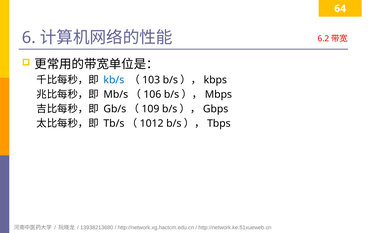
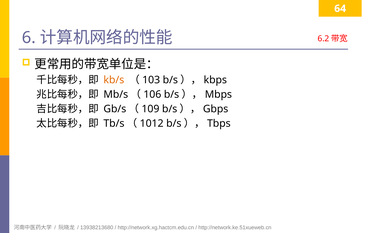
kb/s colour: blue -> orange (114, 80)
